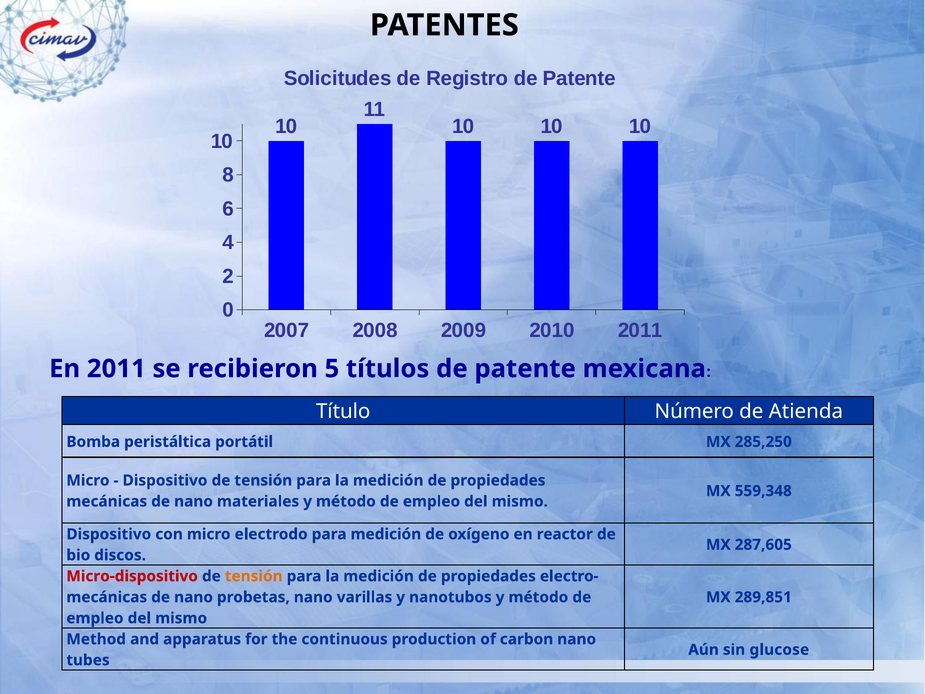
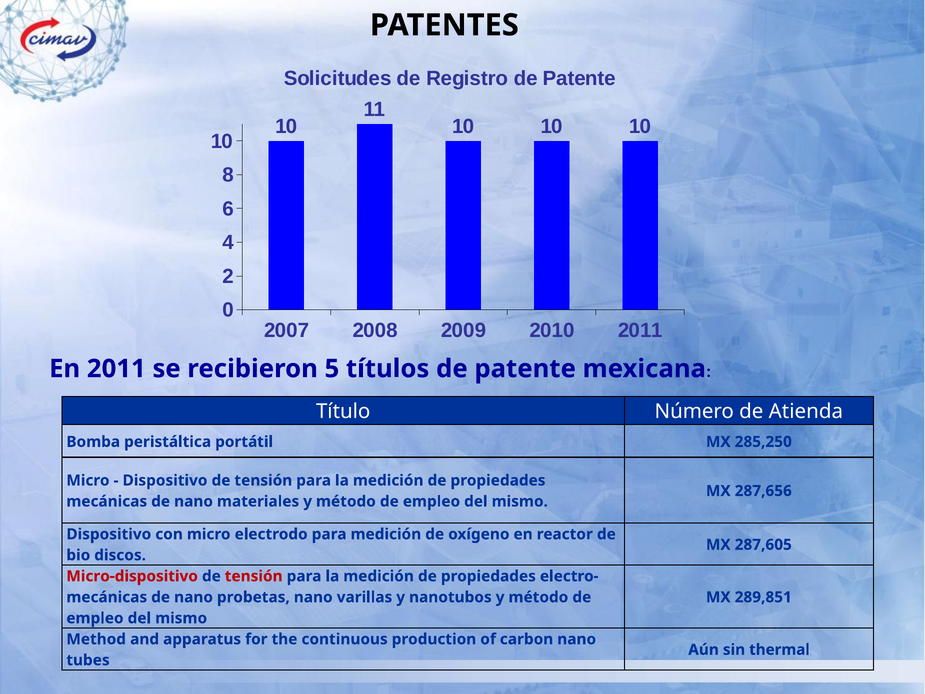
559,348: 559,348 -> 287,656 (763, 491)
tensión colour: orange -> red (254, 576)
glucose: glucose -> thermal (779, 649)
